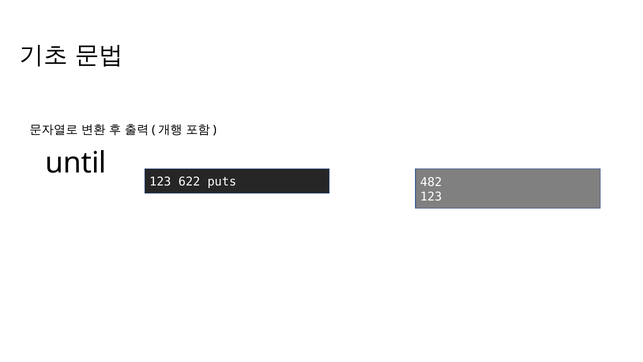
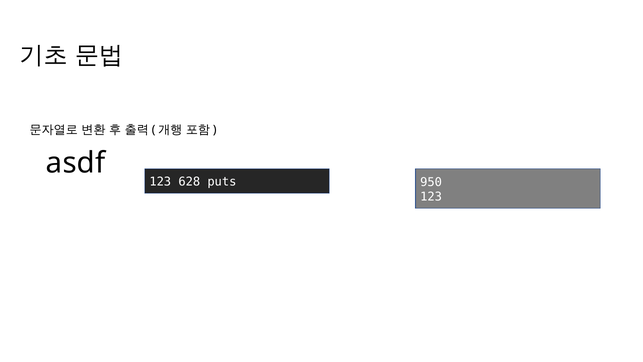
until: until -> asdf (76, 163)
622: 622 -> 628 (189, 182)
482: 482 -> 950 (431, 182)
